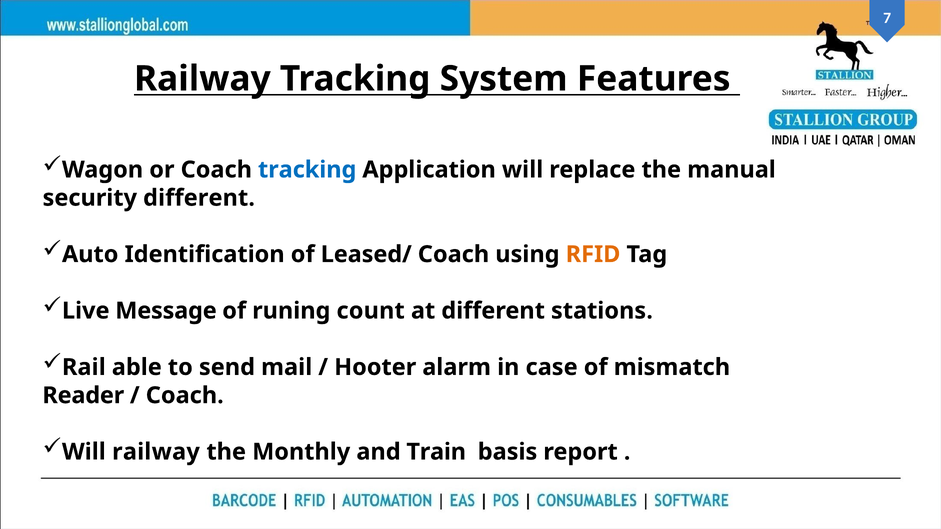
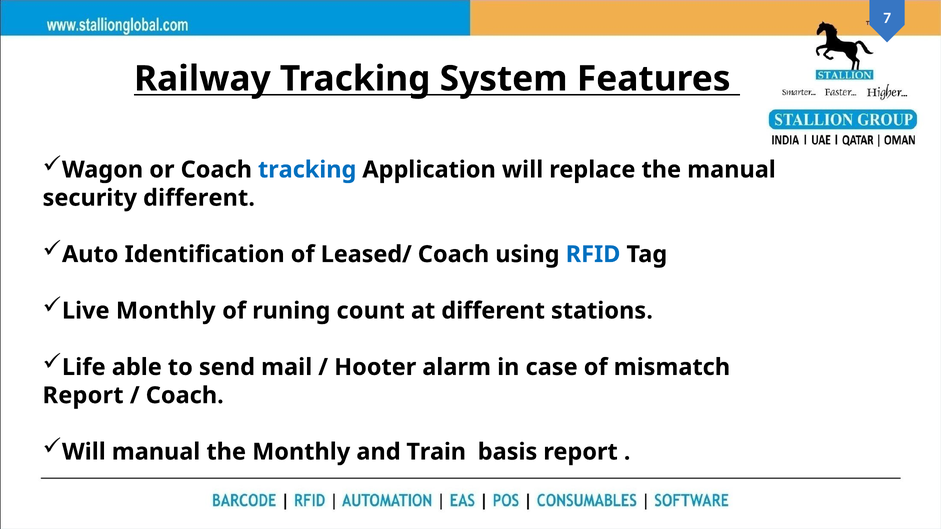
RFID colour: orange -> blue (593, 254)
Live Message: Message -> Monthly (166, 311)
Rail: Rail -> Life (84, 367)
Reader: Reader -> Report (83, 396)
Will railway: railway -> manual (156, 452)
